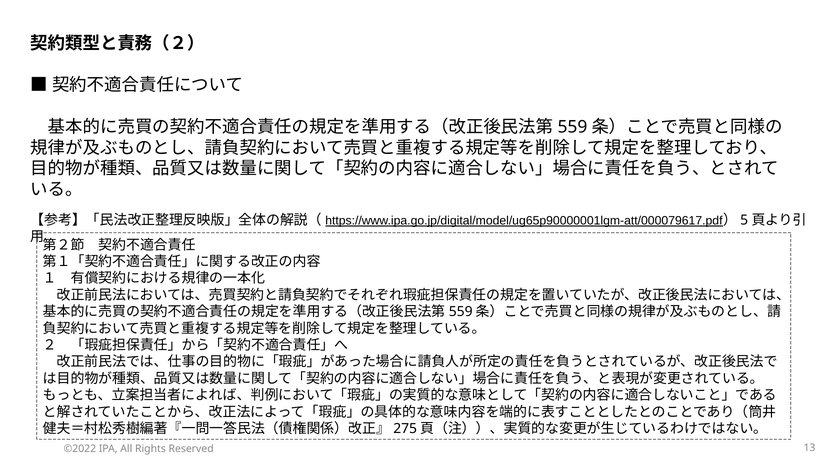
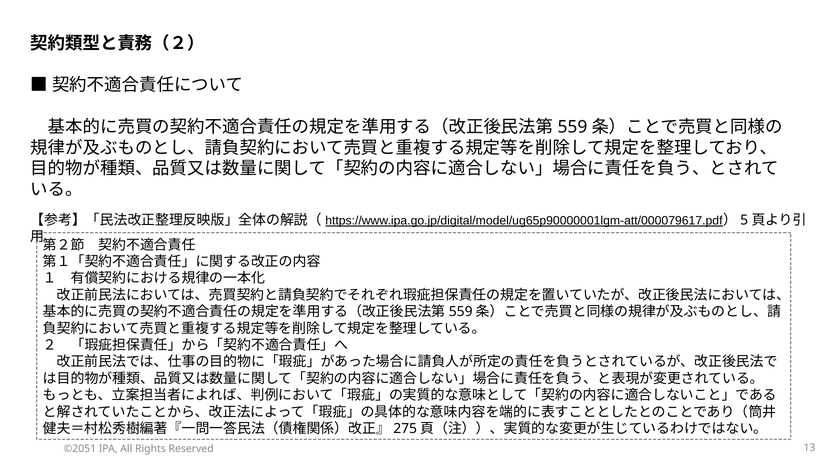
©2022: ©2022 -> ©2051 (80, 449)
